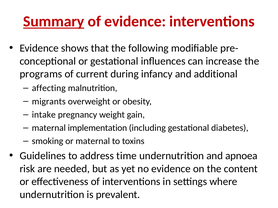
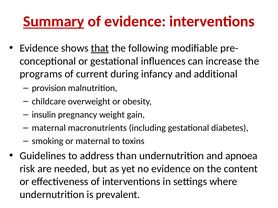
that underline: none -> present (100, 48)
affecting: affecting -> provision (49, 88)
migrants: migrants -> childcare (49, 102)
intake: intake -> insulin (44, 115)
implementation: implementation -> macronutrients (97, 128)
time: time -> than (127, 156)
